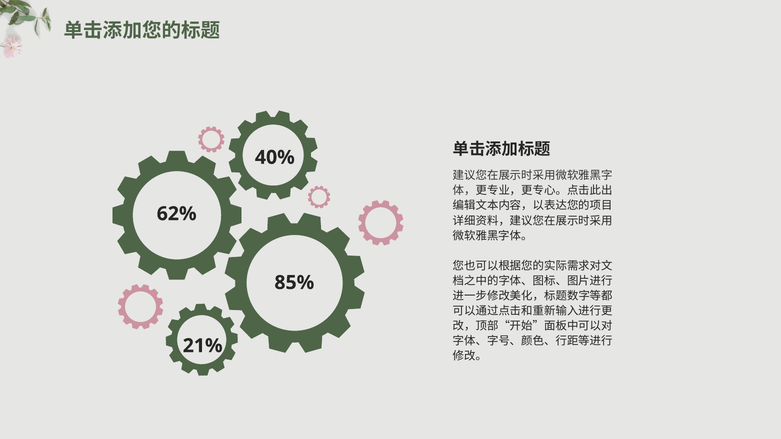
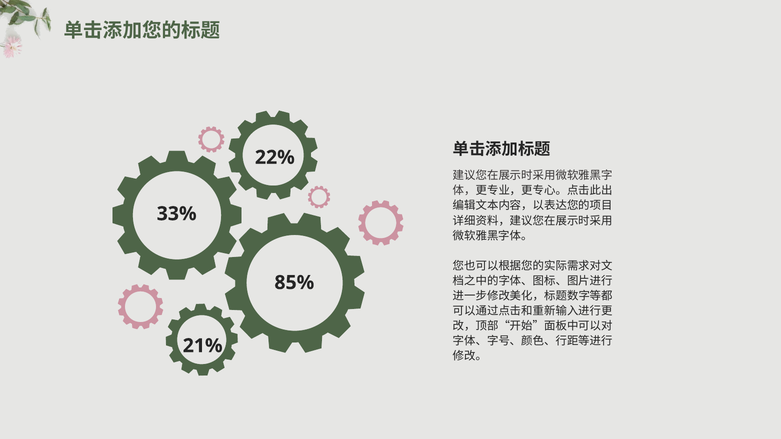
40%: 40% -> 22% (275, 158)
62%: 62% -> 33% (177, 214)
